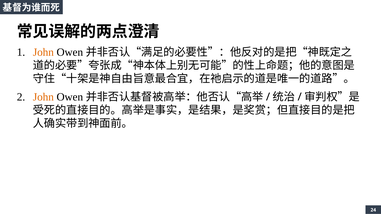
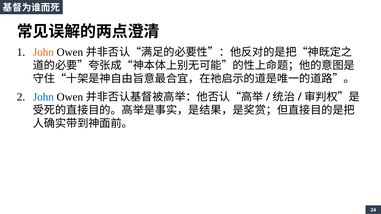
John colour: orange -> blue (43, 97)
